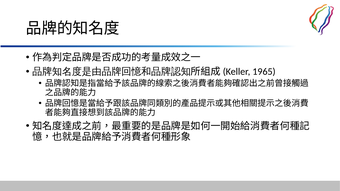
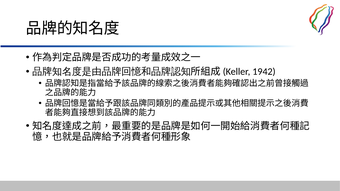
1965: 1965 -> 1942 (264, 72)
